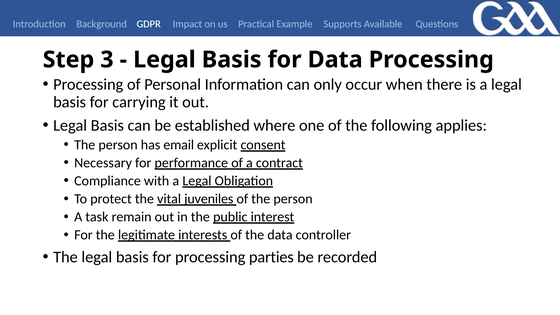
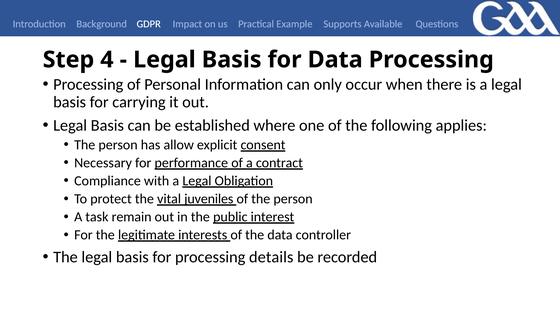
3: 3 -> 4 (107, 60)
email: email -> allow (179, 145)
parties: parties -> details (271, 257)
